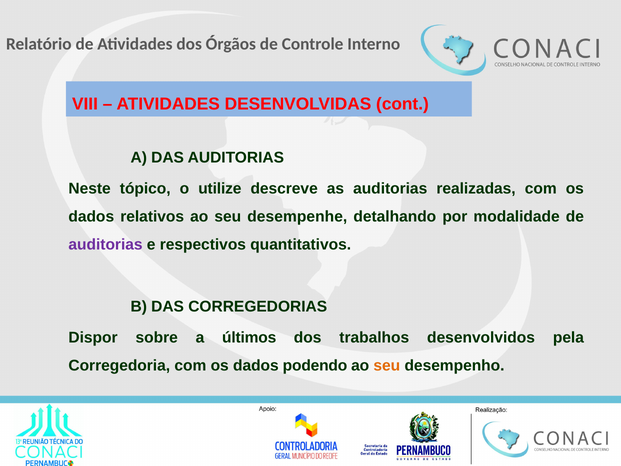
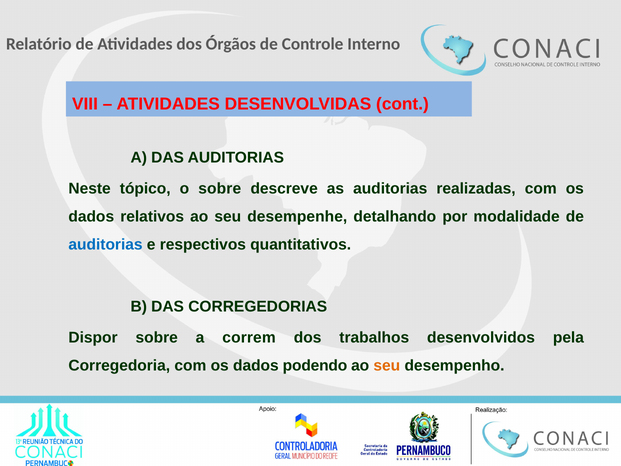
o utilize: utilize -> sobre (220, 188)
auditorias colour: purple -> blue (106, 244)
últimos: últimos -> correm (249, 337)
